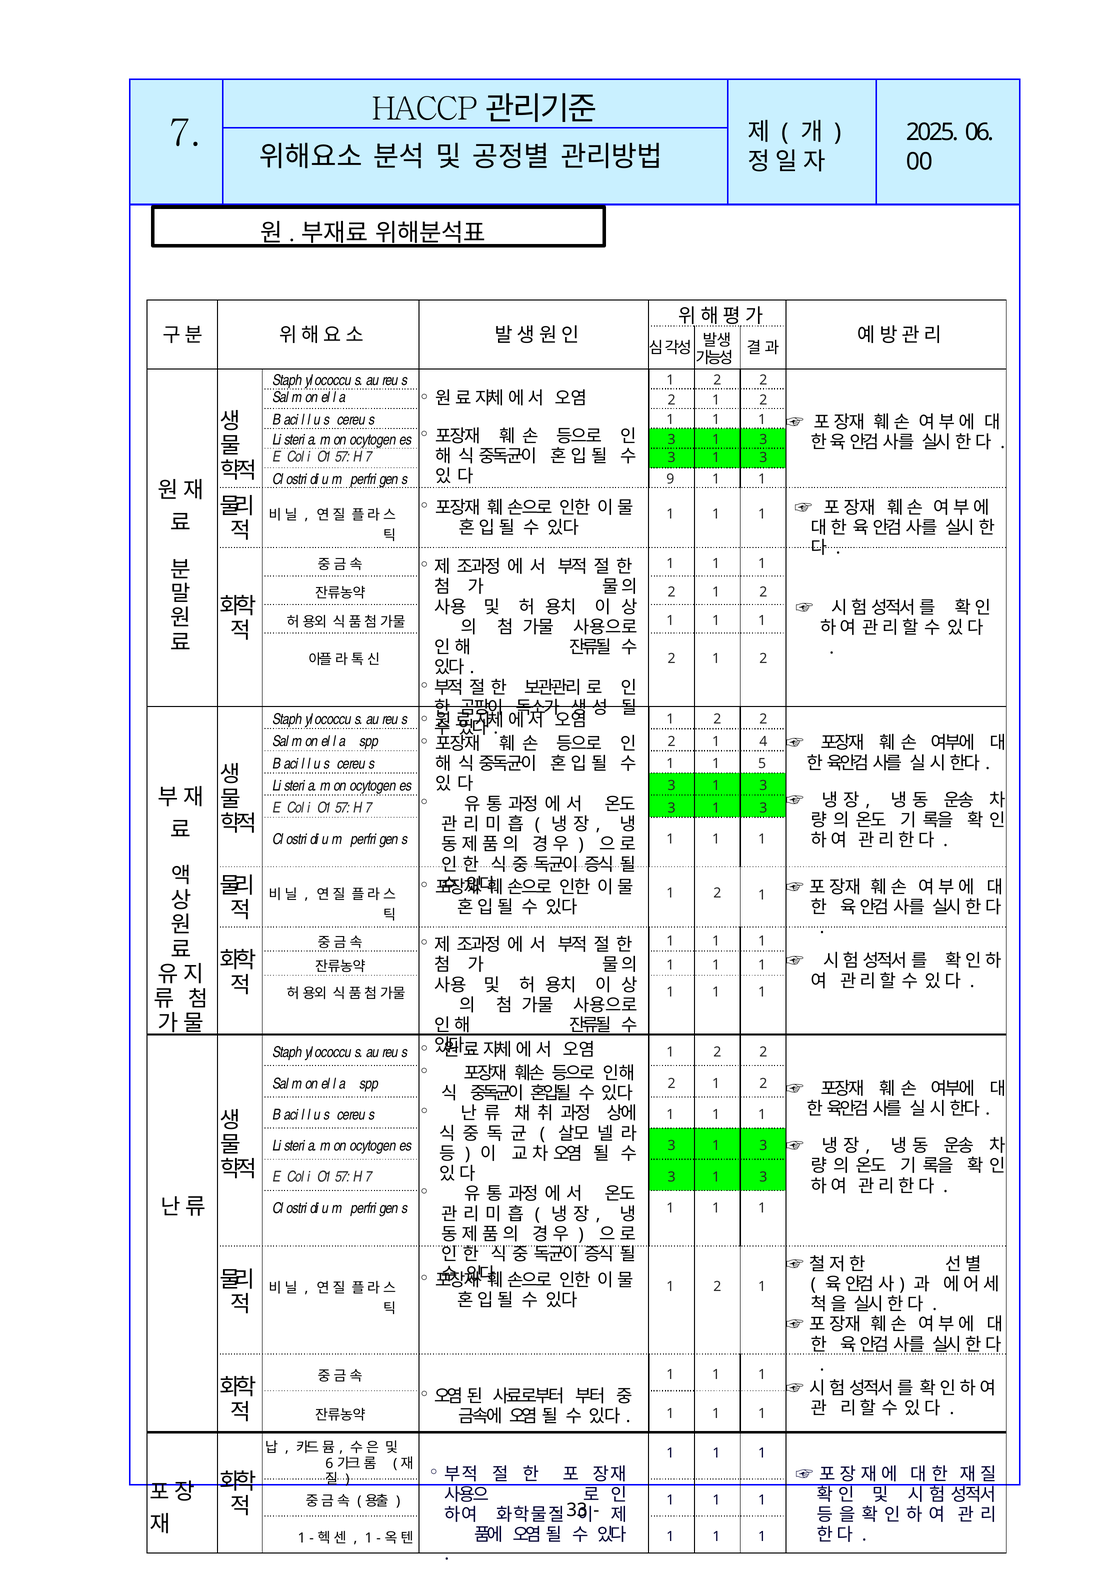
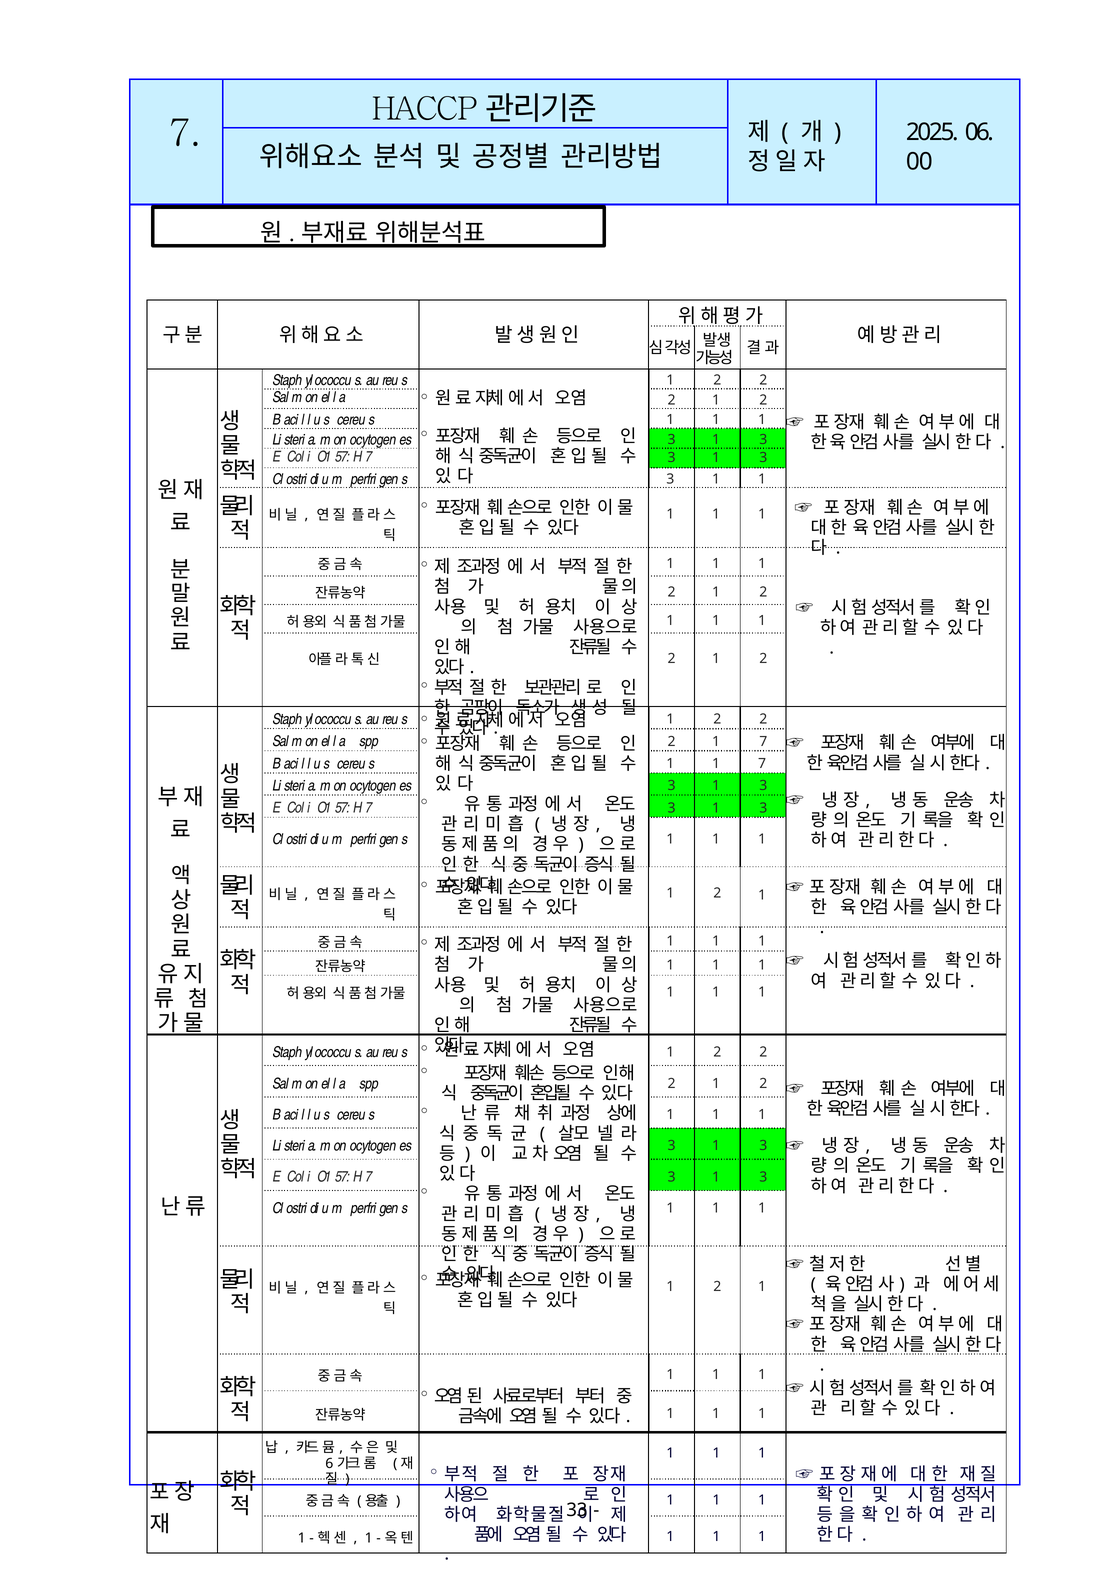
s 9: 9 -> 3 (670, 479)
2 1 4: 4 -> 7 (763, 741)
1 1 5: 5 -> 7 (762, 763)
